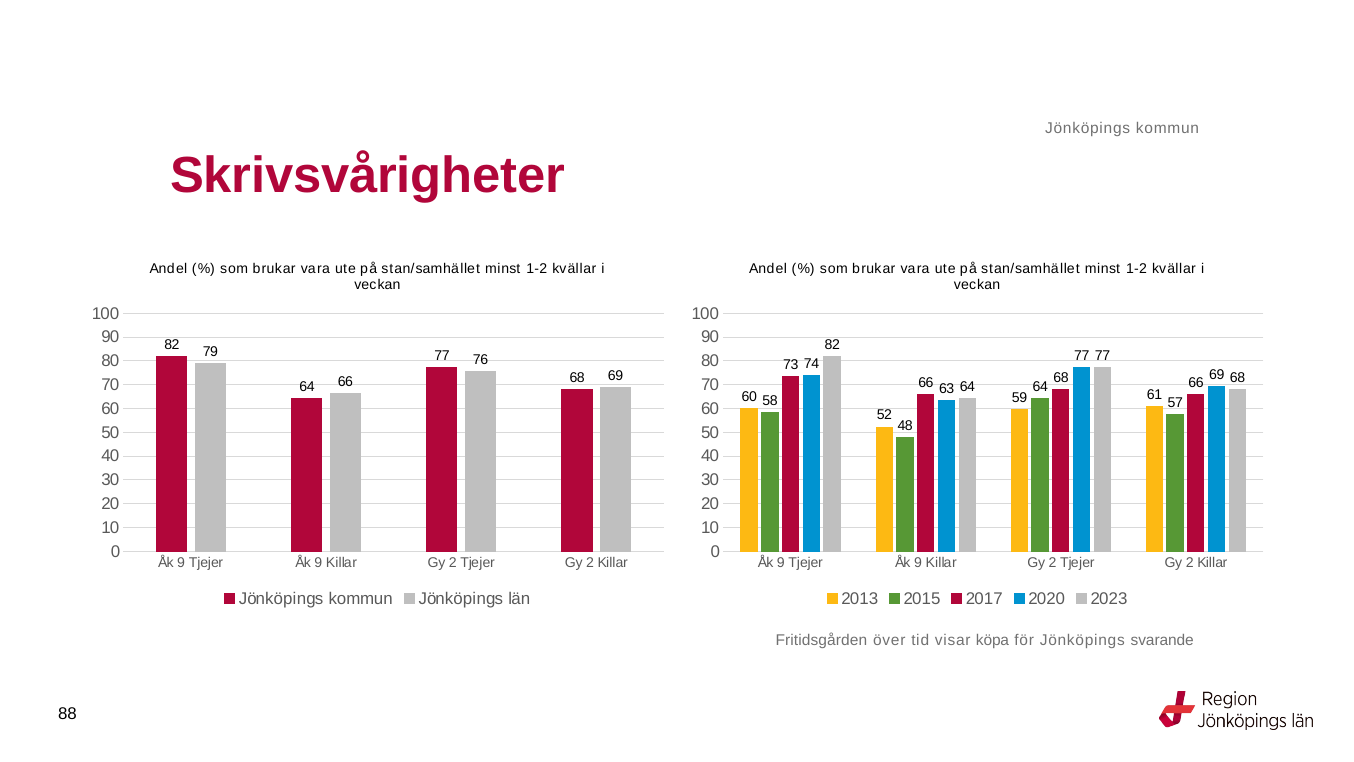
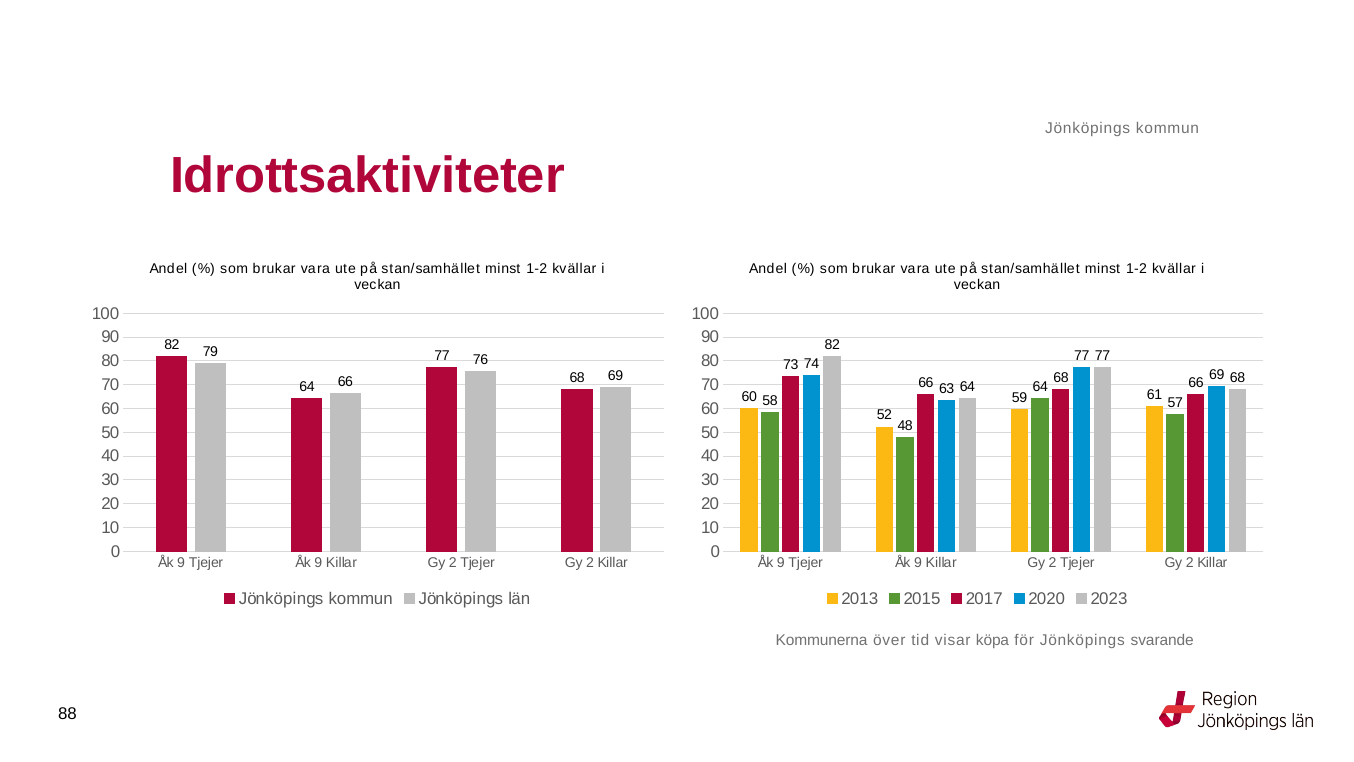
Skrivsvårigheter: Skrivsvårigheter -> Idrottsaktiviteter (367, 175)
Fritidsgården: Fritidsgården -> Kommunerna (822, 640)
